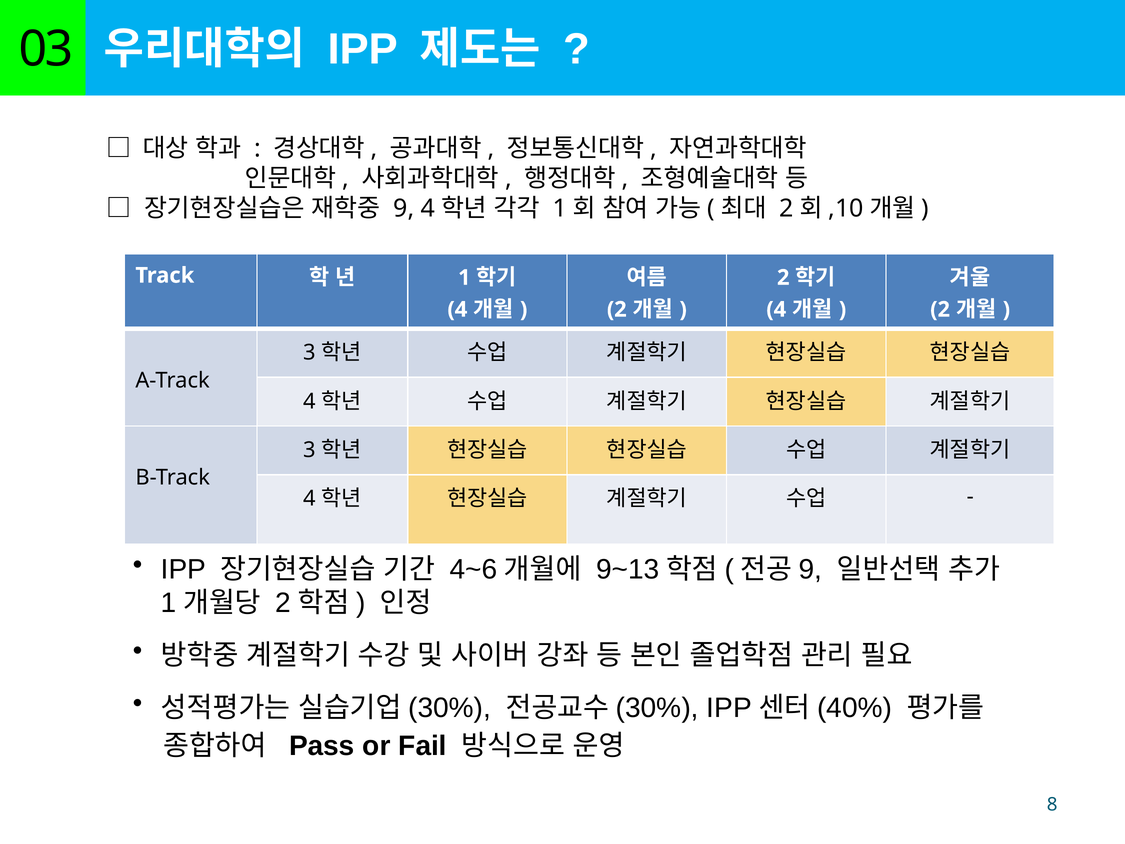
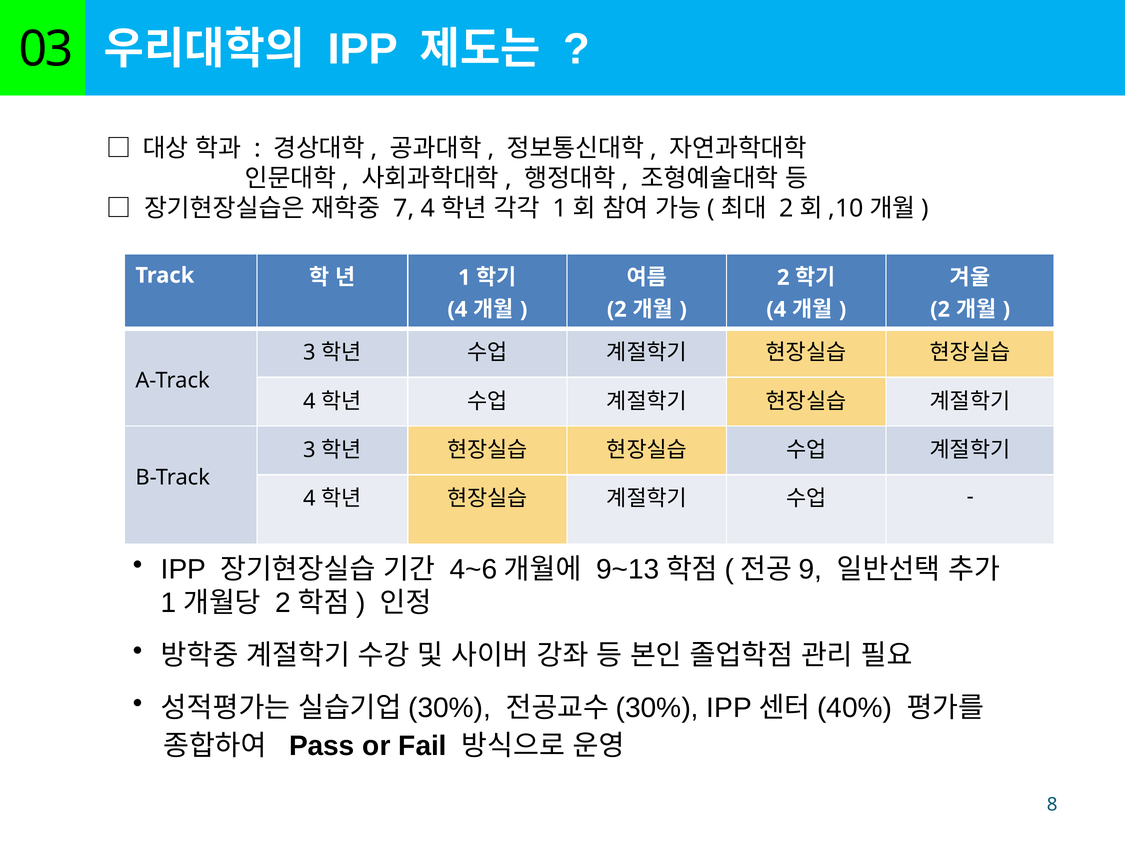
9: 9 -> 7 (404, 208)
